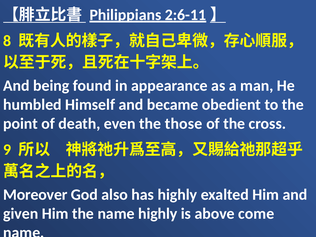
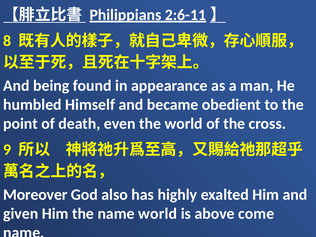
the those: those -> world (184, 124)
name highly: highly -> world (158, 214)
